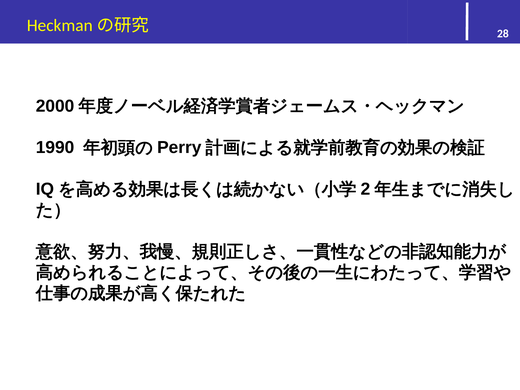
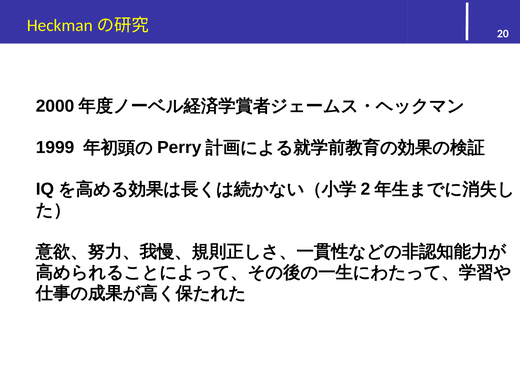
28: 28 -> 20 (503, 34)
1990: 1990 -> 1999 (55, 148)
